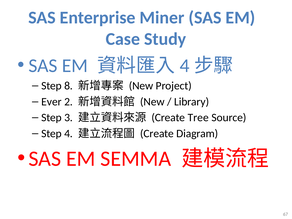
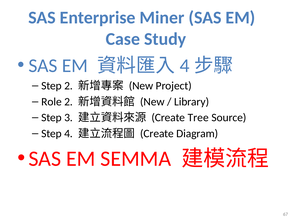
Step 8: 8 -> 2 (69, 86)
Ever: Ever -> Role (51, 102)
